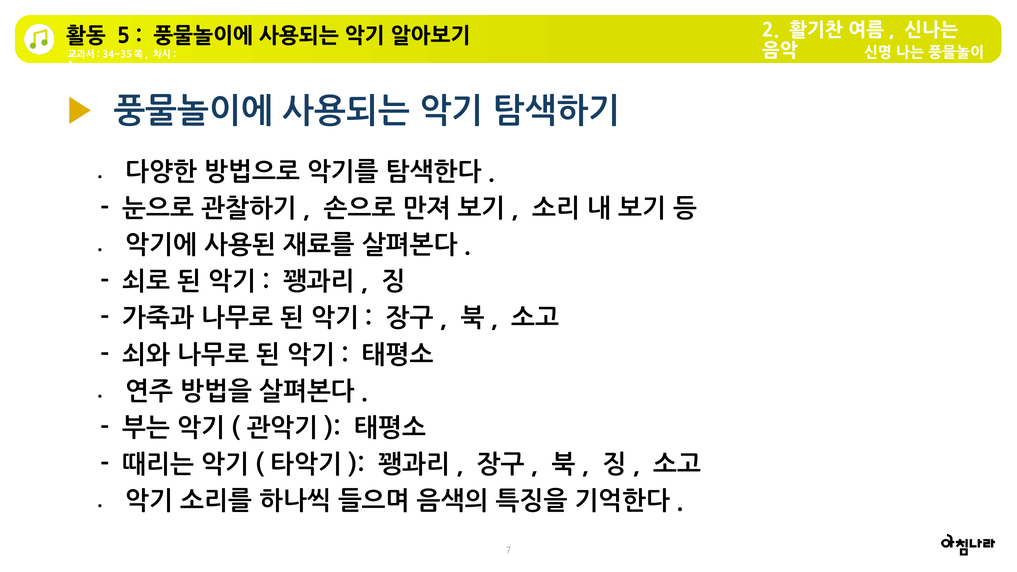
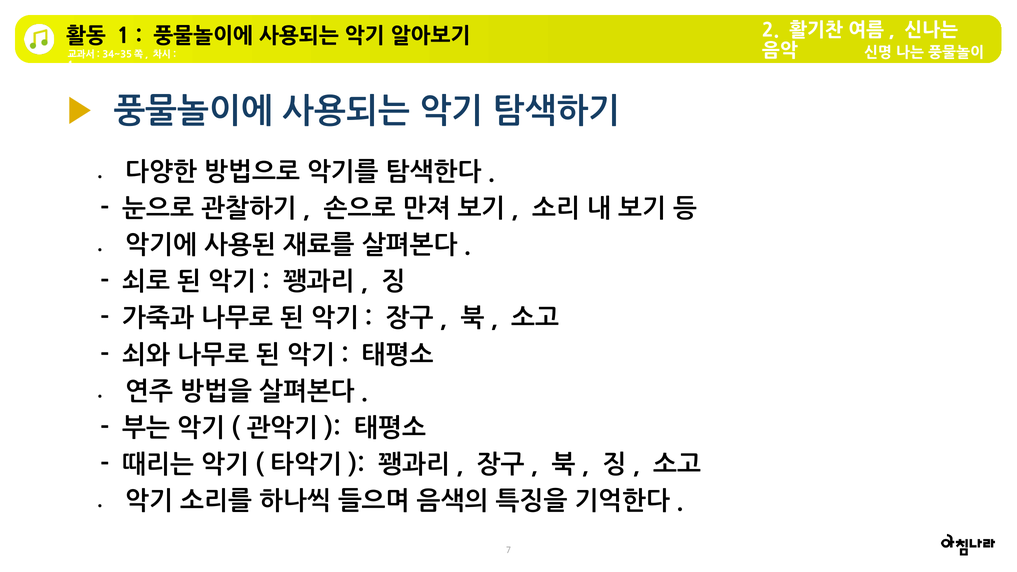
5: 5 -> 1 (123, 36)
